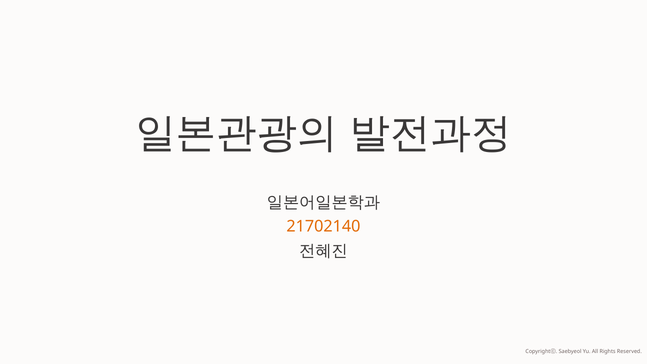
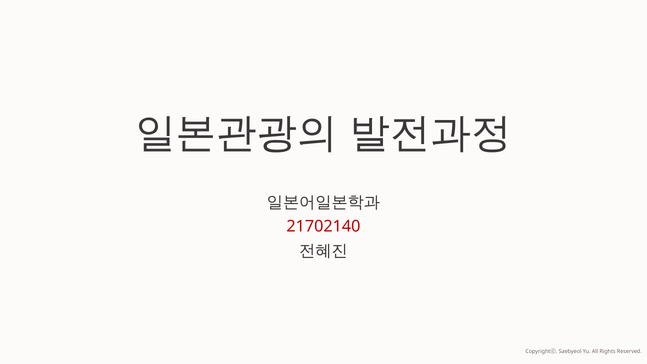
21702140 colour: orange -> red (323, 226)
